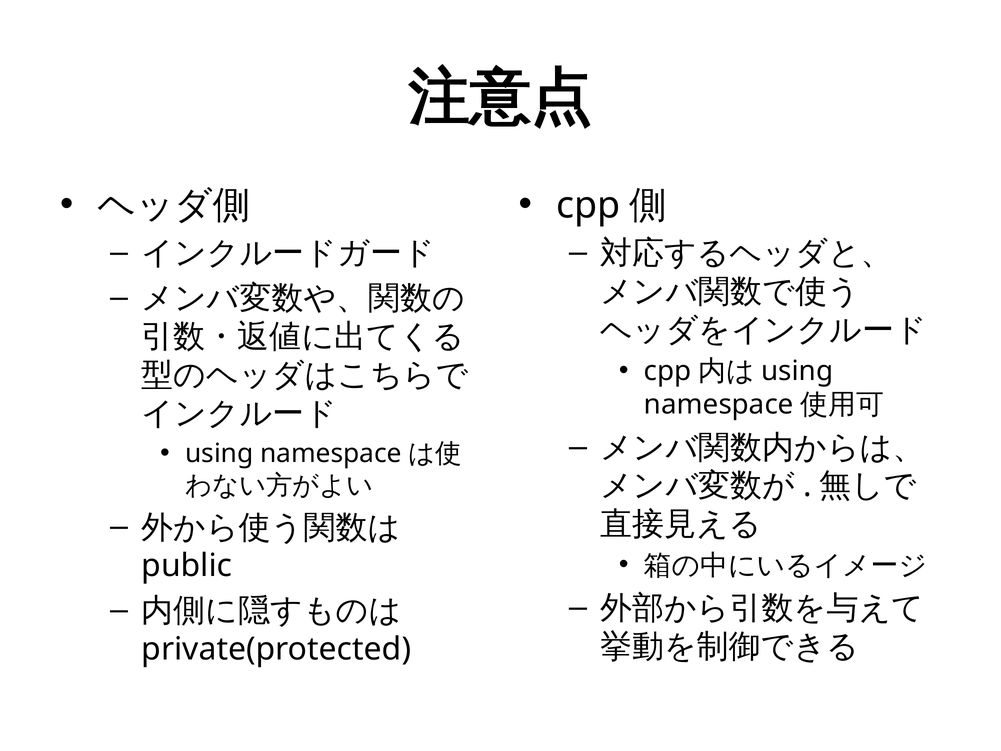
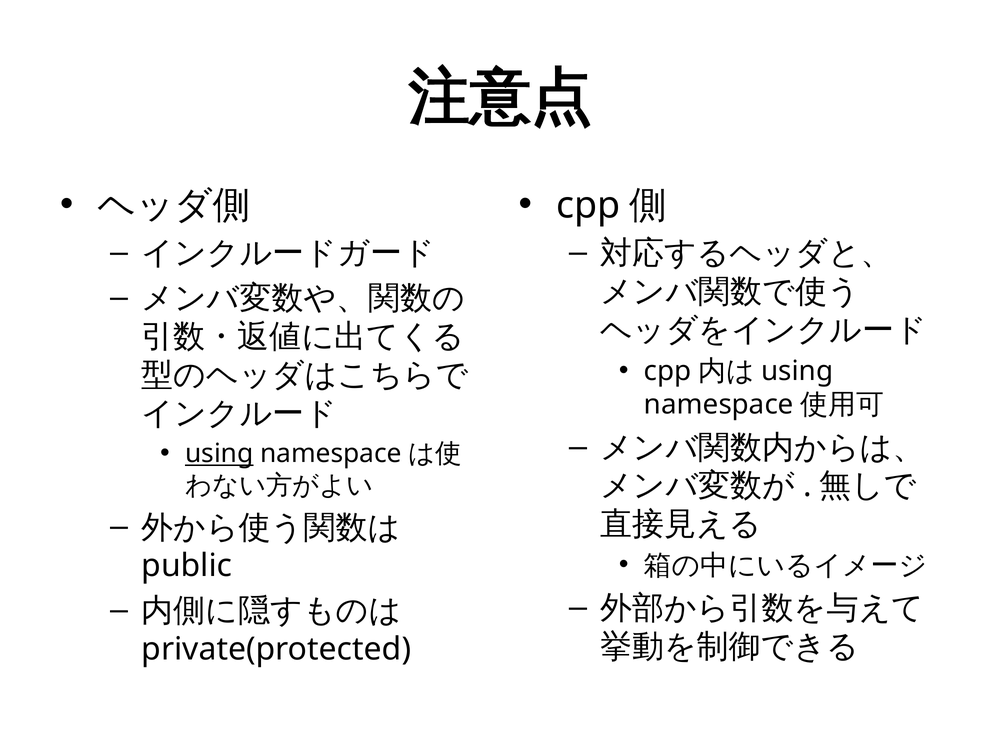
using underline: none -> present (219, 454)
